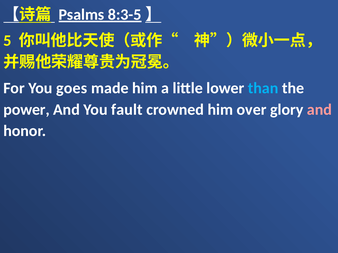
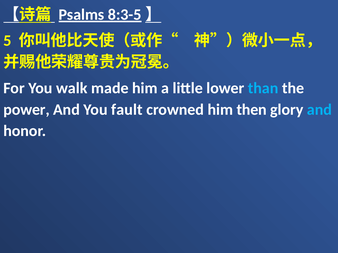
goes: goes -> walk (72, 88)
over: over -> then (252, 110)
and colour: pink -> light blue (319, 110)
